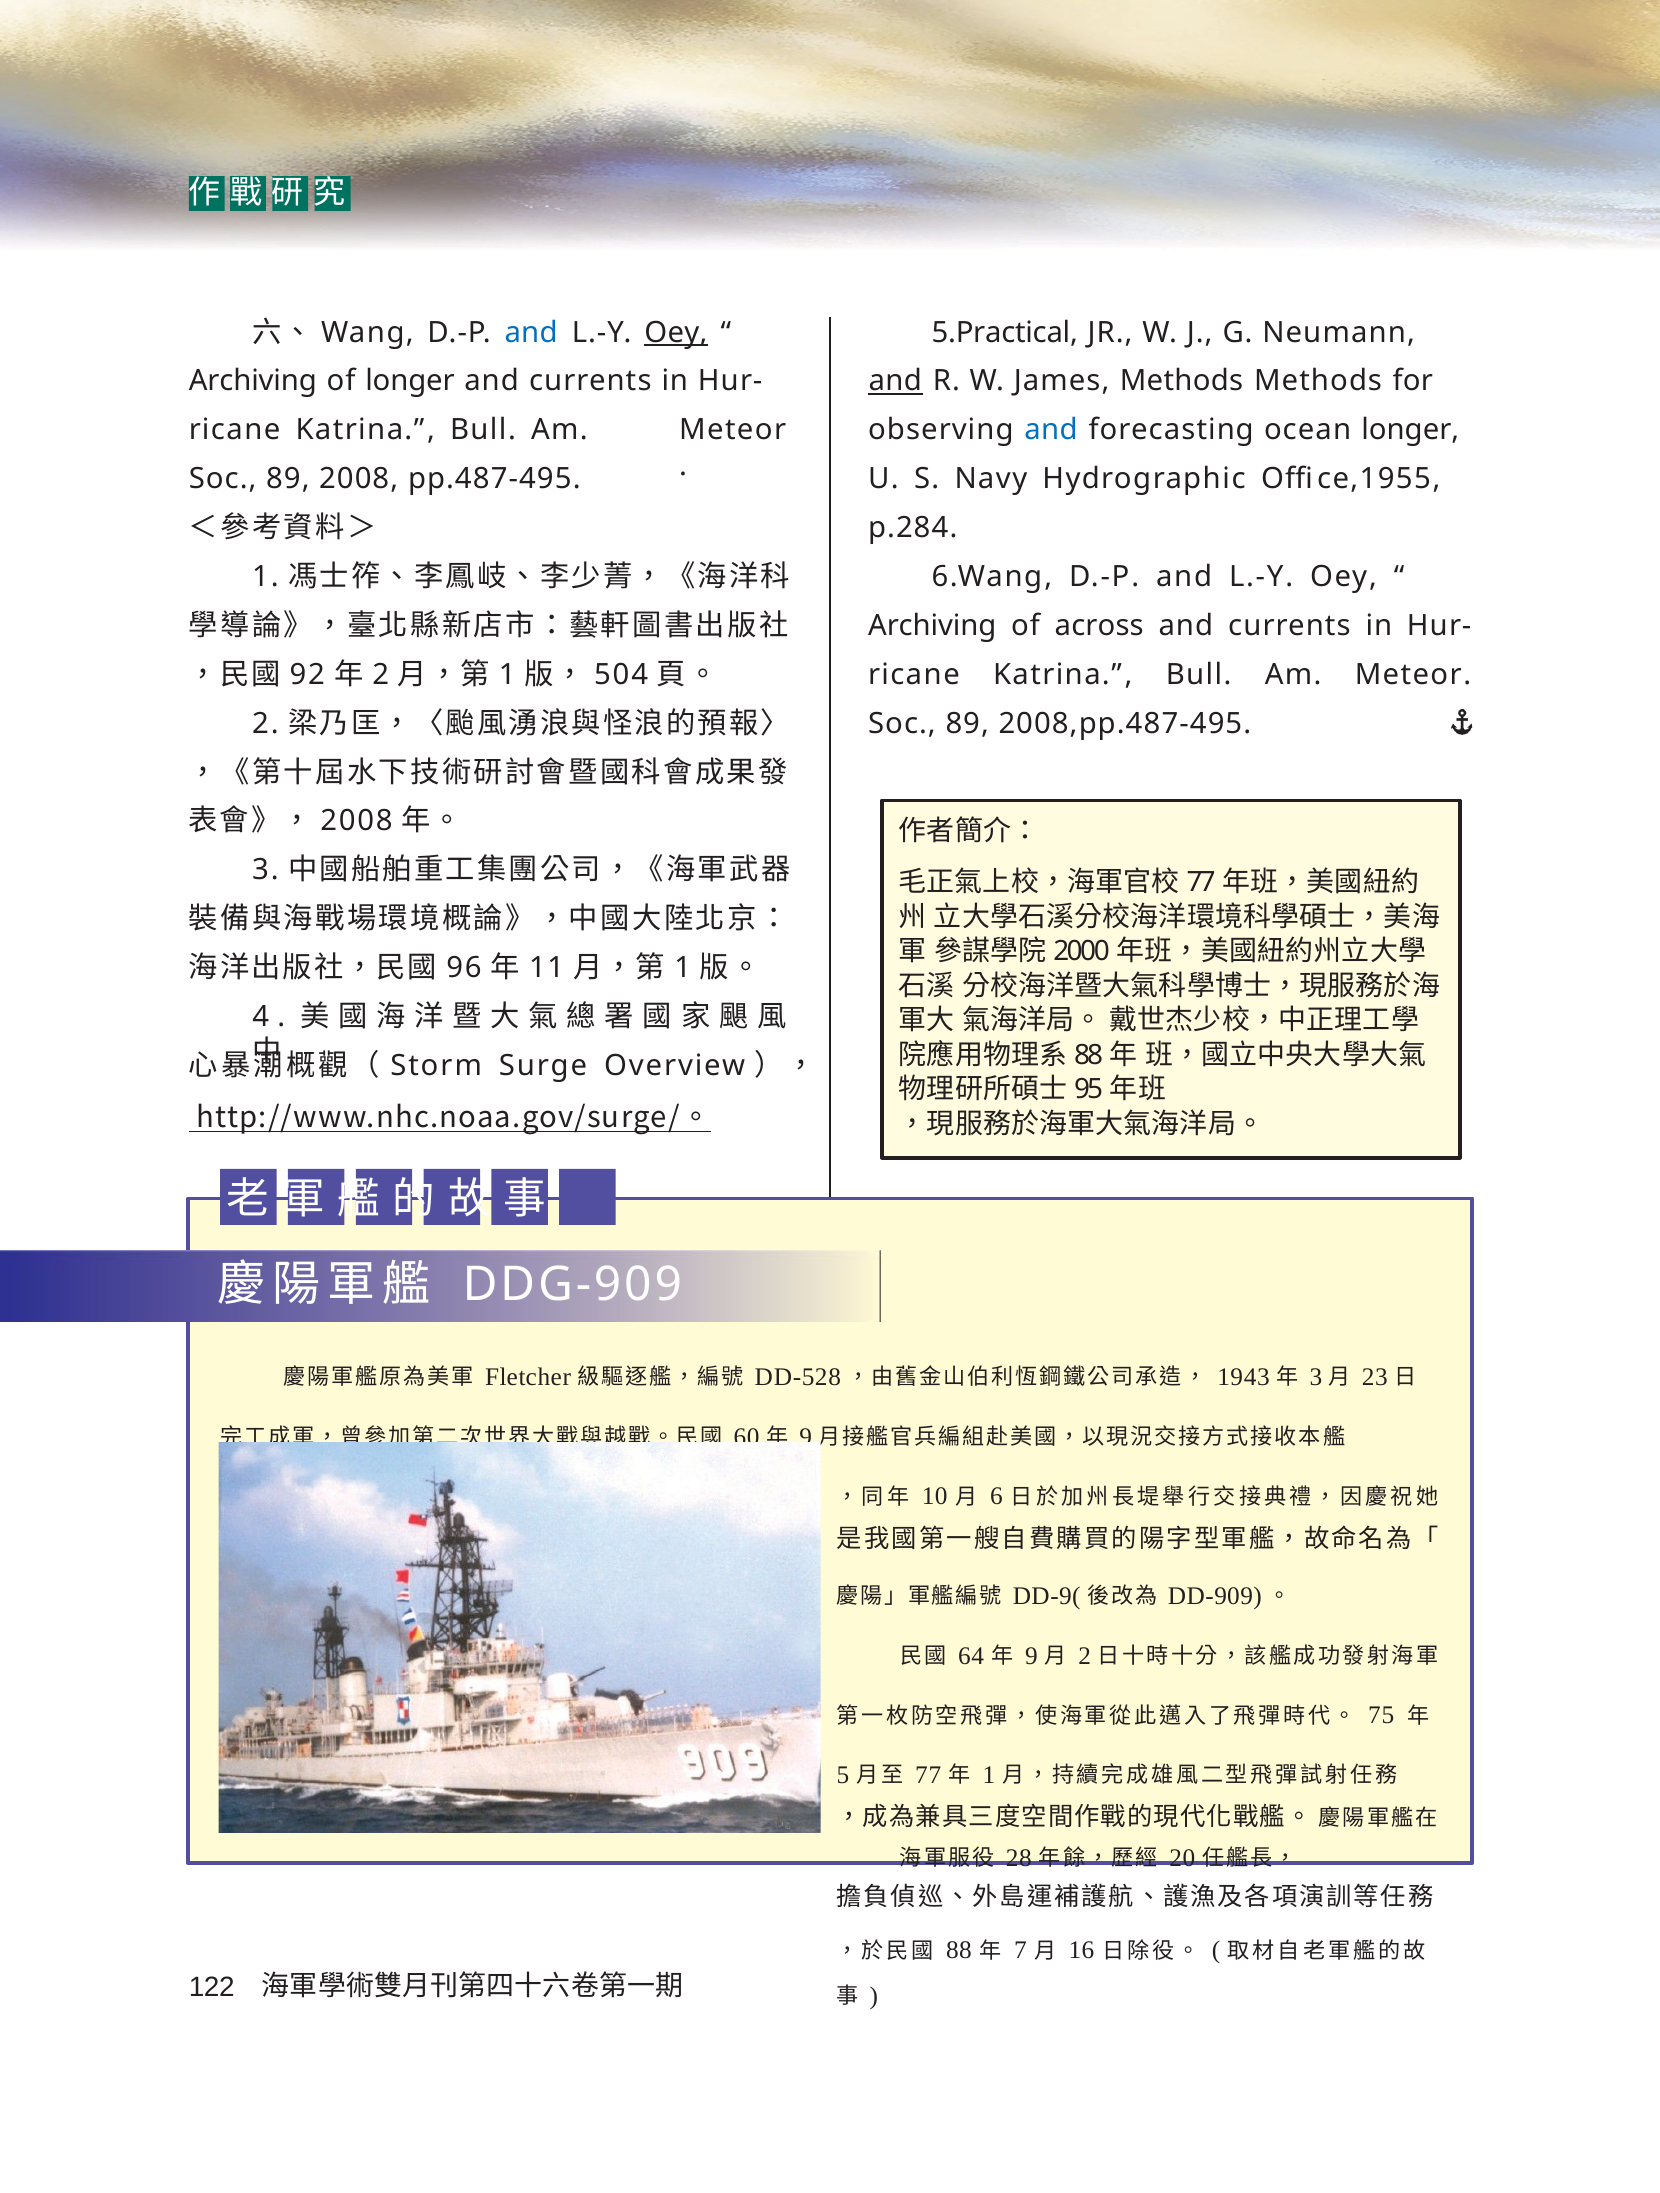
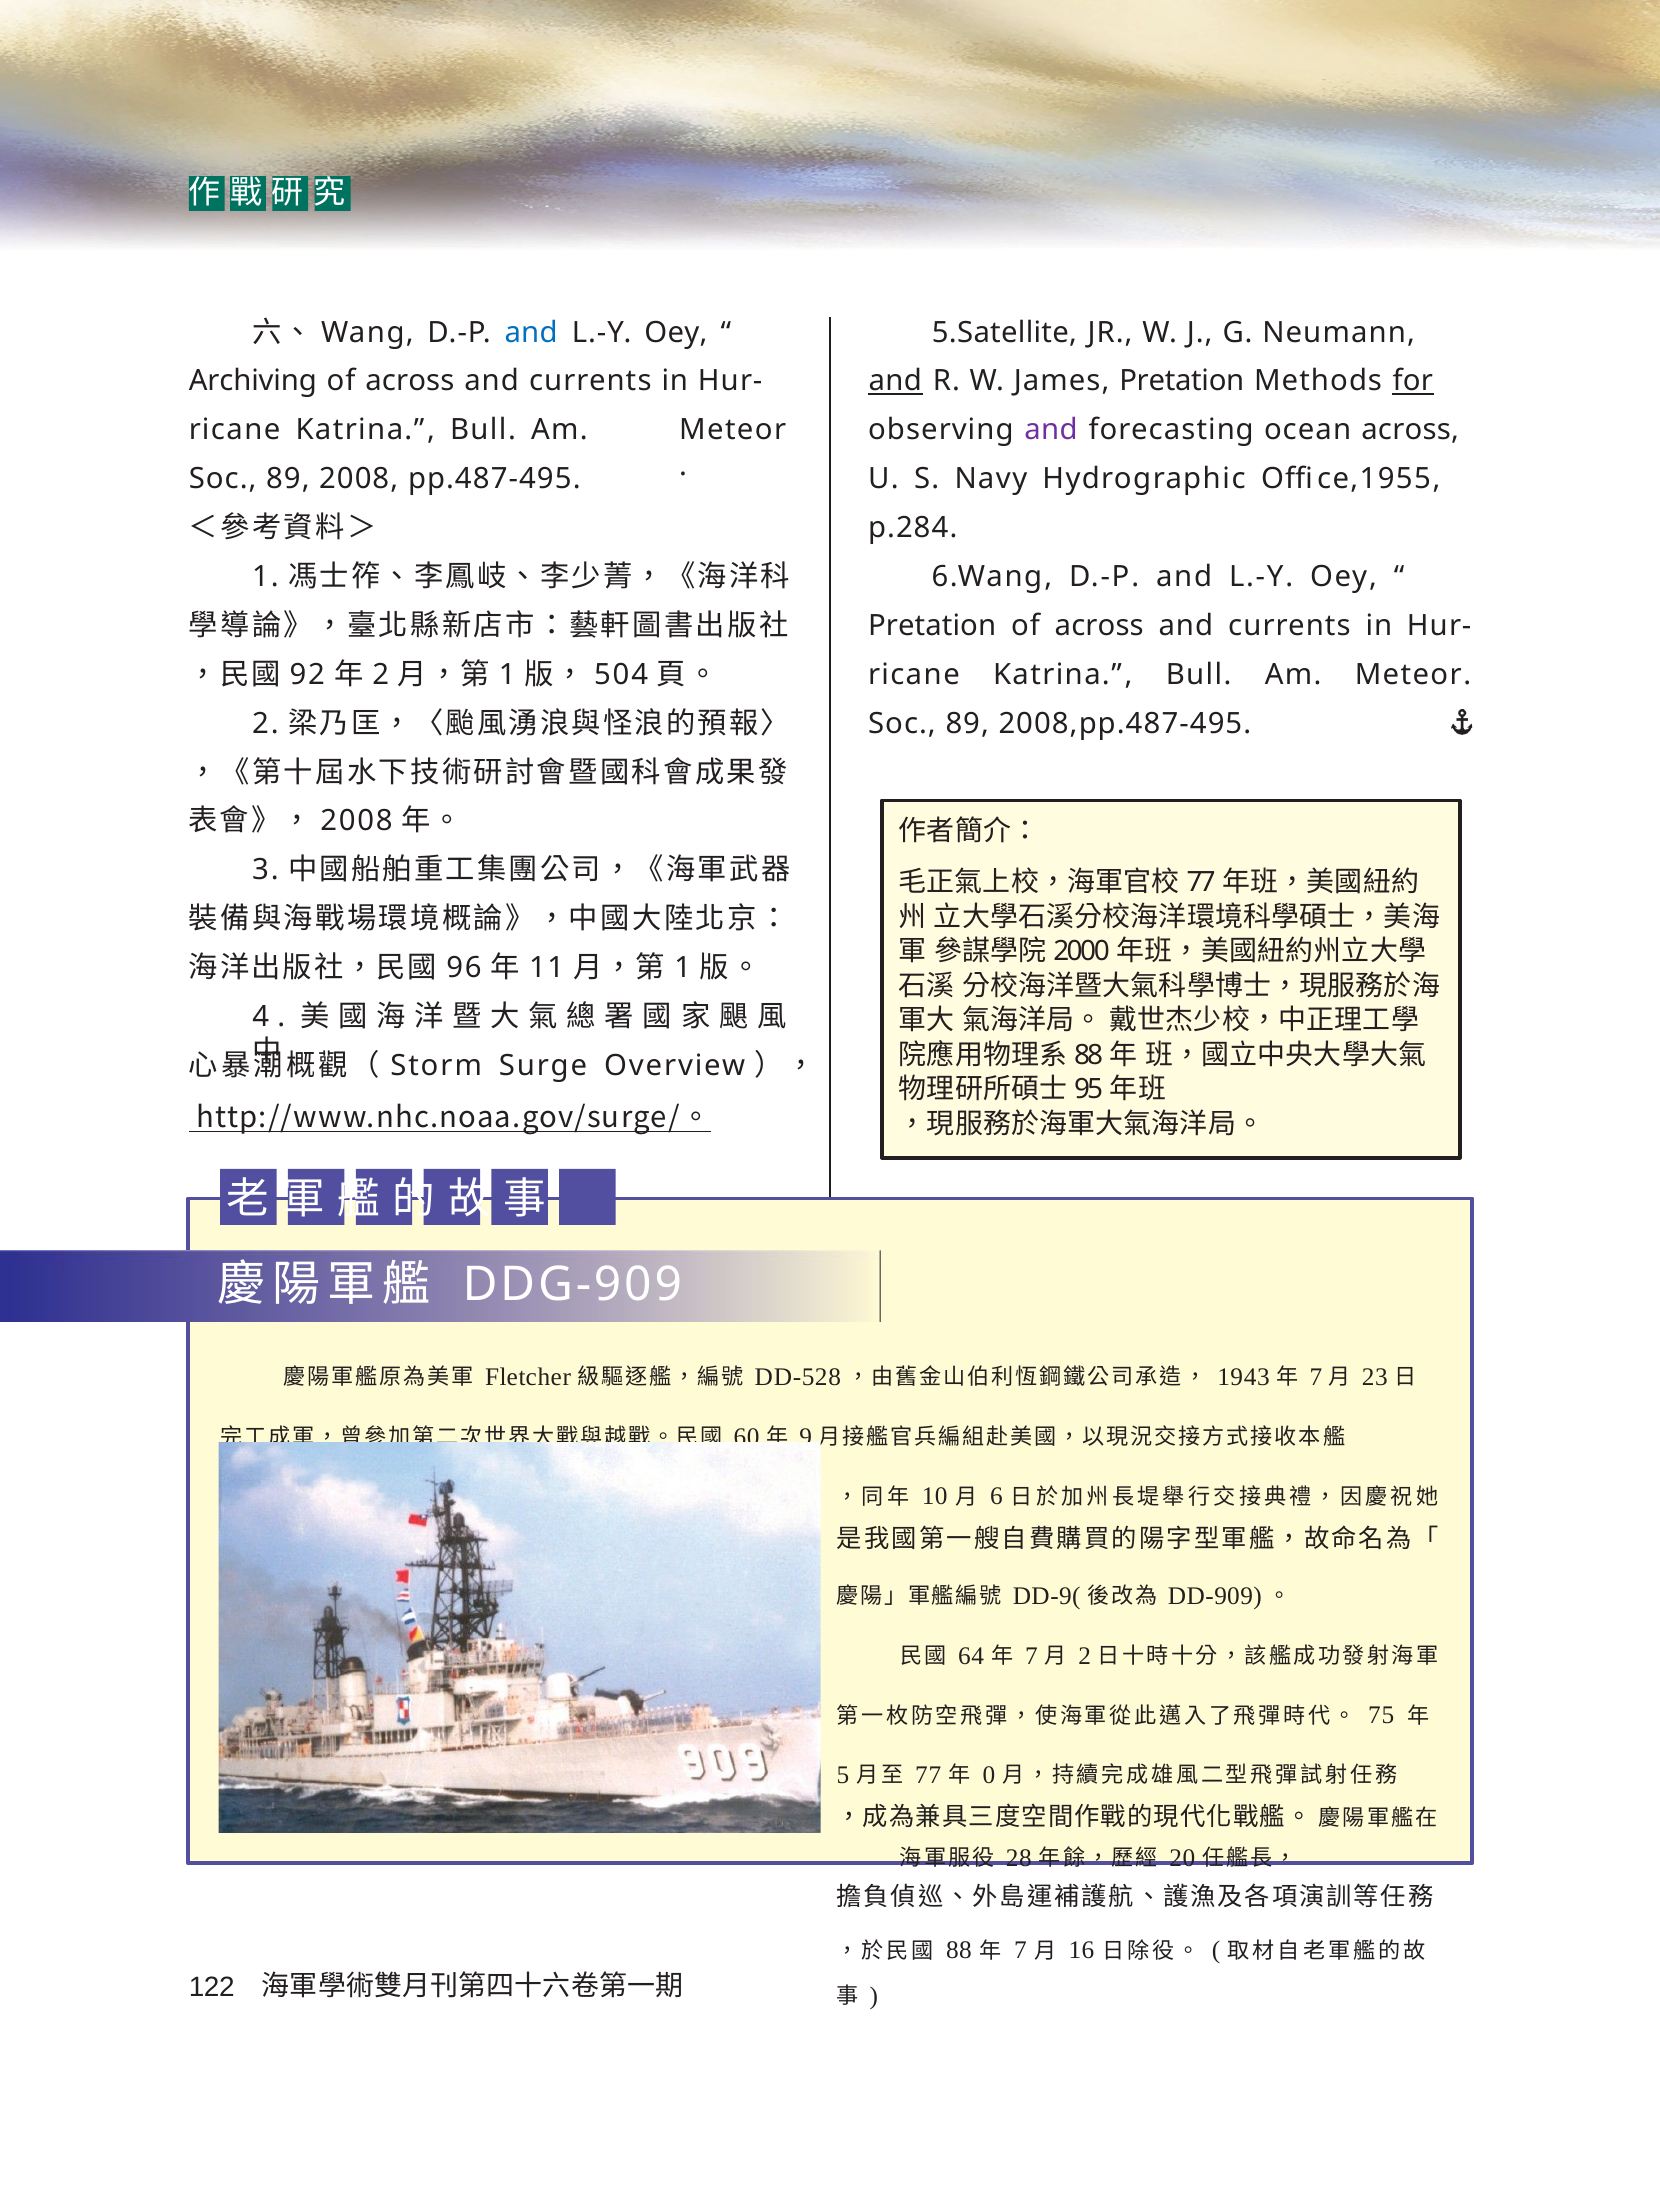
Oey underline: present -> none (676, 332)
5.Practical: 5.Practical -> 5.Satellite (1004, 332)
longer: longer -> across (410, 381)
James Methods: Methods -> Pretation (1182, 381)
for underline: none -> present (1413, 381)
and colour: blue -> purple (1051, 430)
ocean longer: longer -> across (1410, 430)
Archiving: Archiving -> Pretation (932, 626)
3: 3 -> 7 (1316, 1377)
9: 9 -> 7 (1031, 1656)
1: 1 -> 0 (989, 1775)
